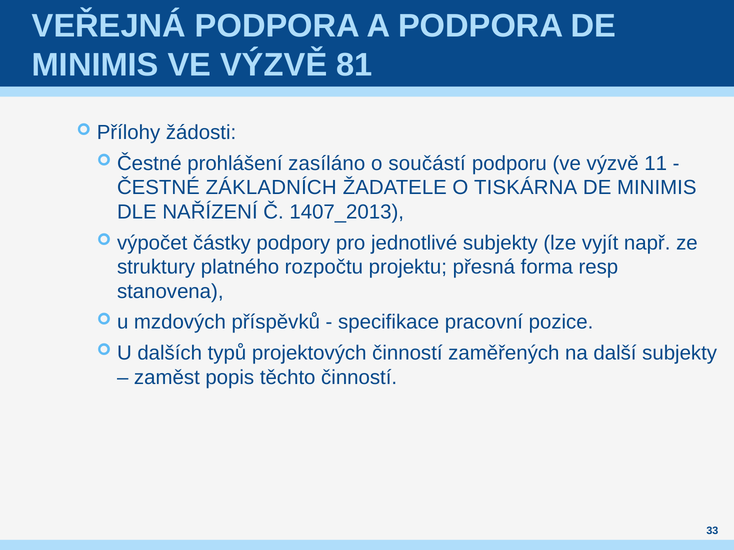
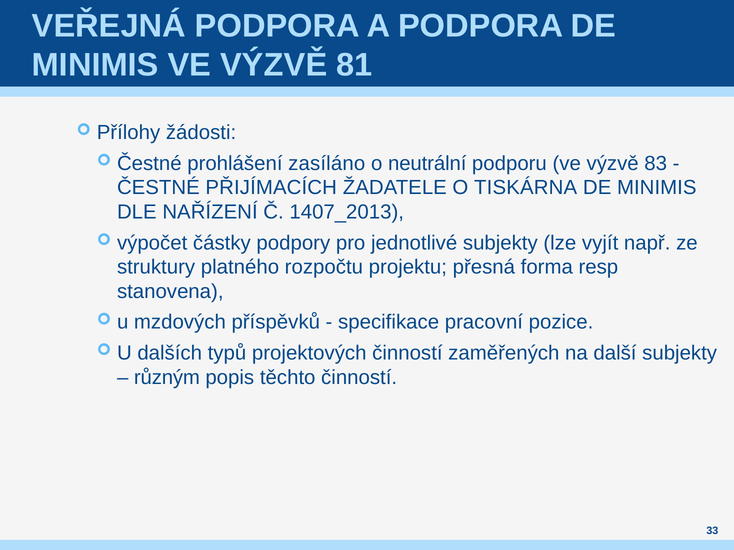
součástí: součástí -> neutrální (427, 163)
11: 11 -> 83 (656, 163)
ZÁKLADNÍCH: ZÁKLADNÍCH -> PŘIJÍMACÍCH (271, 188)
zaměst: zaměst -> různým (167, 378)
